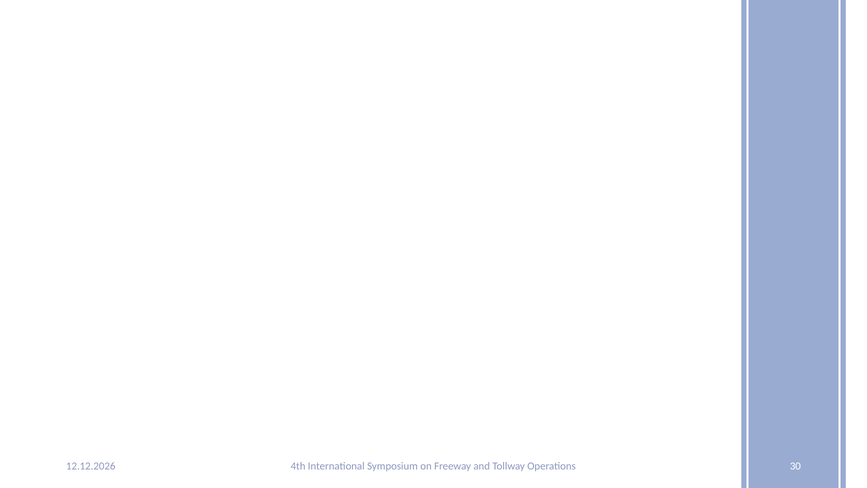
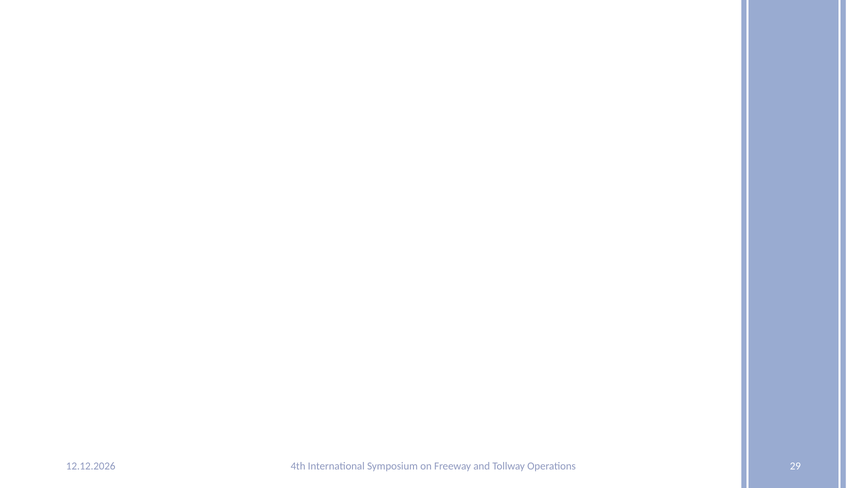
30: 30 -> 29 (795, 466)
